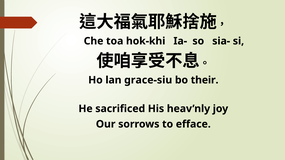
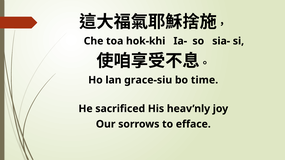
their: their -> time (205, 80)
